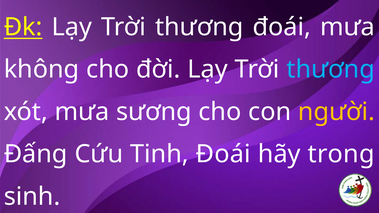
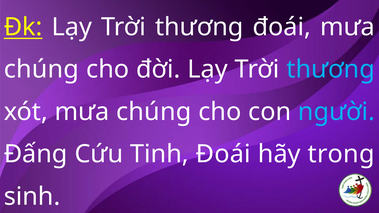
không: không -> chúng (41, 69)
xót mưa sương: sương -> chúng (154, 112)
người colour: yellow -> light blue (336, 112)
